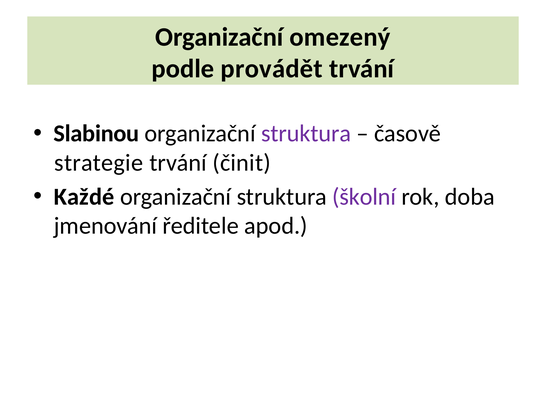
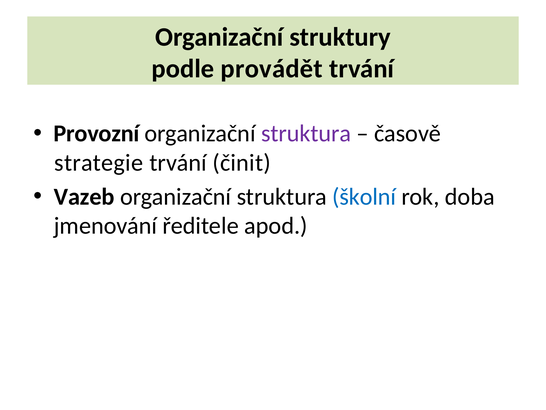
omezený: omezený -> struktury (340, 37)
Slabinou: Slabinou -> Provozní (96, 133)
Každé: Každé -> Vazeb (84, 197)
školní colour: purple -> blue (364, 197)
